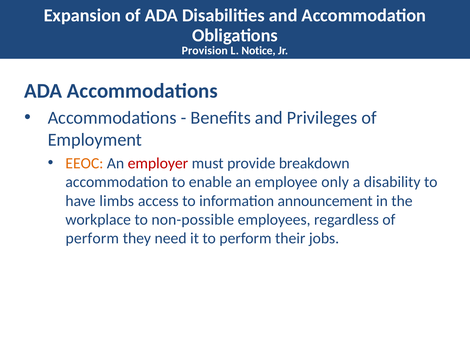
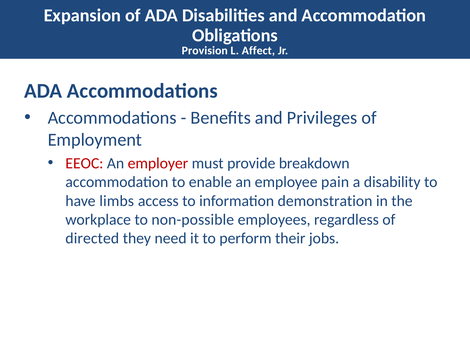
Notice: Notice -> Affect (258, 51)
EEOC colour: orange -> red (84, 163)
only: only -> pain (335, 182)
announcement: announcement -> demonstration (325, 201)
perform: perform -> directed (92, 238)
